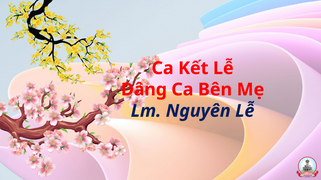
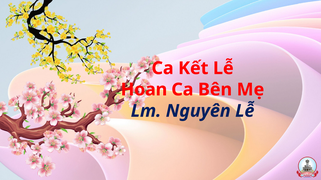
Dâng: Dâng -> Hoan (144, 90)
